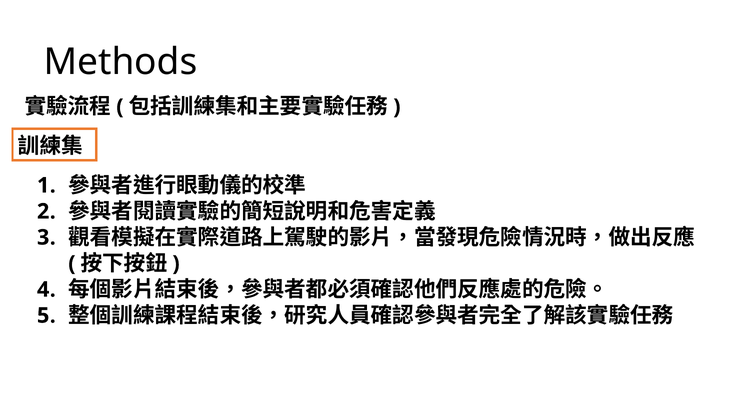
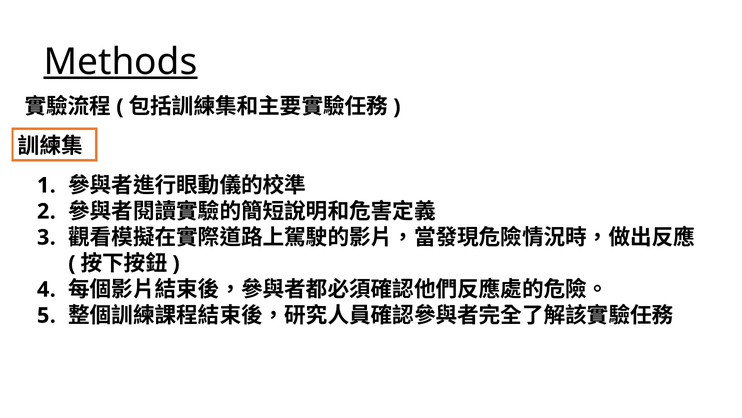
Methods underline: none -> present (121, 62)
